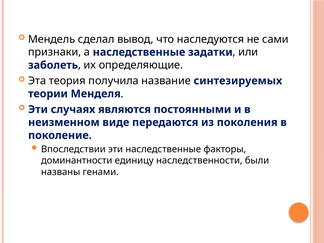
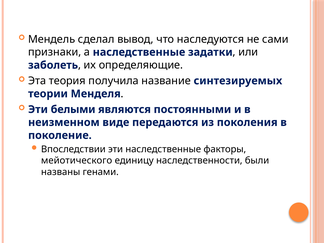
случаях: случаях -> белыми (73, 109)
доминантности: доминантности -> мейотического (77, 161)
